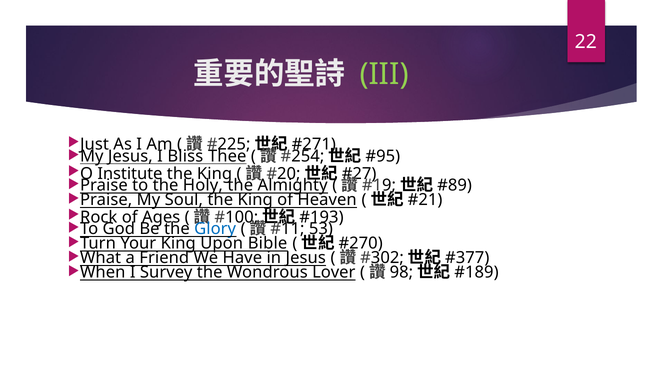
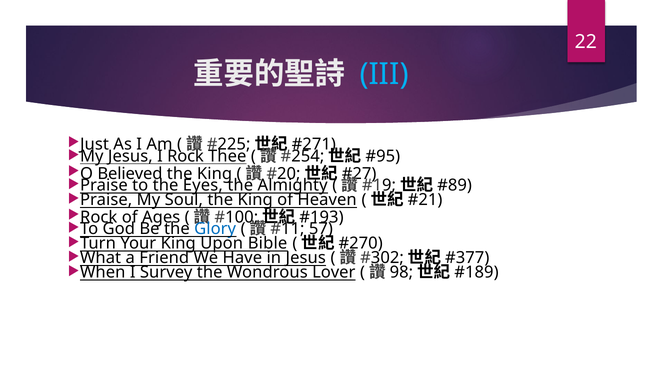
III colour: light green -> light blue (384, 74)
I Bliss: Bliss -> Rock (185, 156)
Institute: Institute -> Believed (130, 173)
Holy: Holy -> Eyes (203, 185)
53: 53 -> 57 (321, 229)
